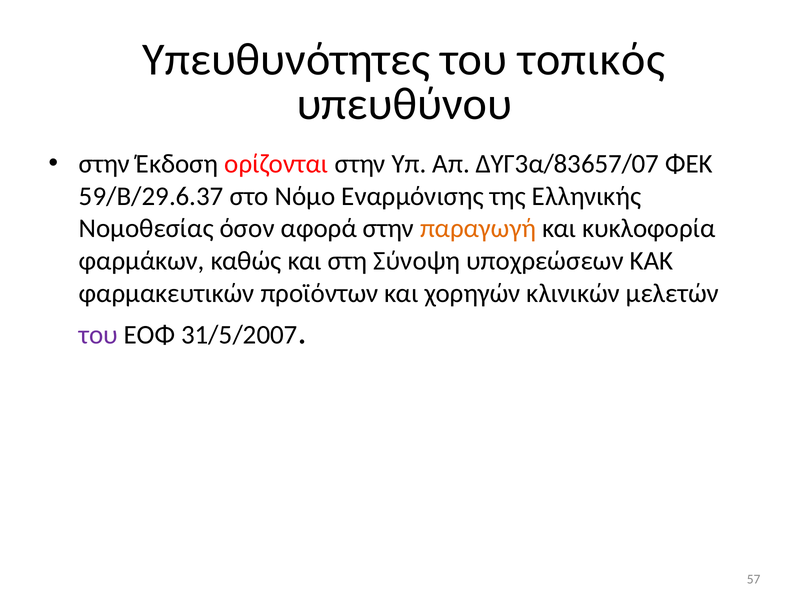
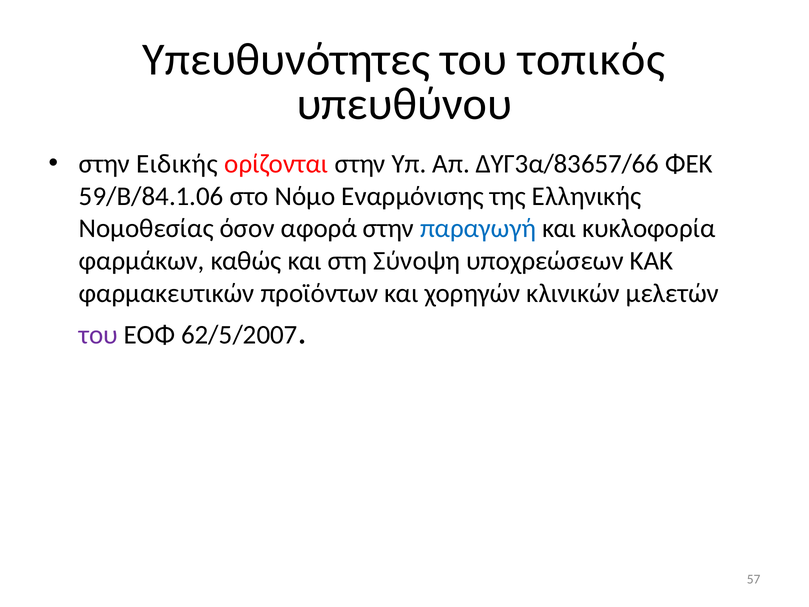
Έκδοση: Έκδοση -> Ειδικής (177, 164)
ΔΥΓ3α/83657/07: ΔΥΓ3α/83657/07 -> ΔΥΓ3α/83657/66 (567, 164)
59/Β/29.6.37: 59/Β/29.6.37 -> 59/Β/84.1.06 (151, 196)
παραγωγή colour: orange -> blue (478, 228)
31/5/2007: 31/5/2007 -> 62/5/2007 (239, 335)
